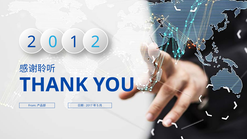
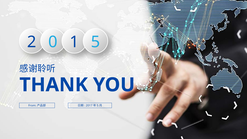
2: 2 -> 5 (95, 42)
